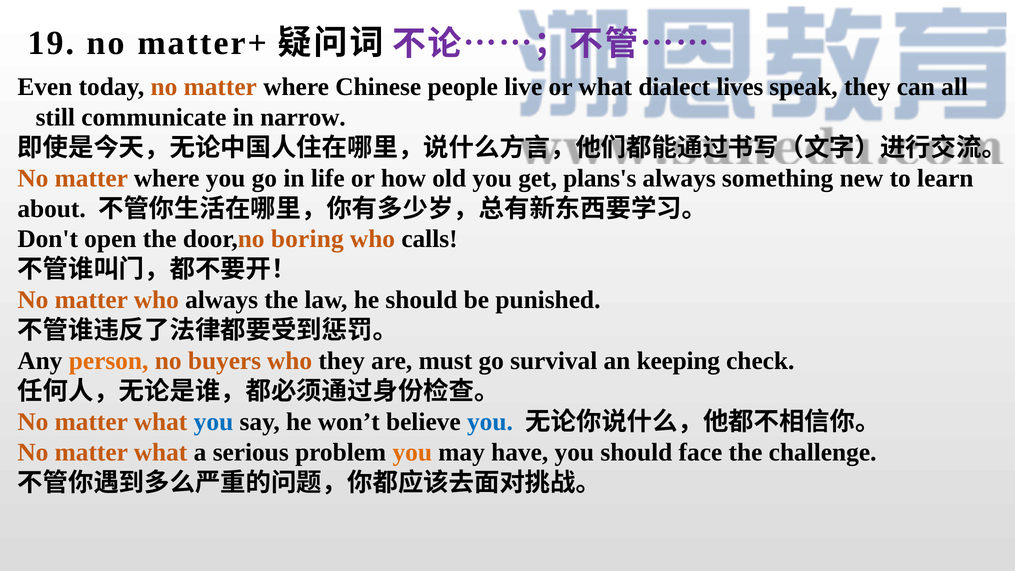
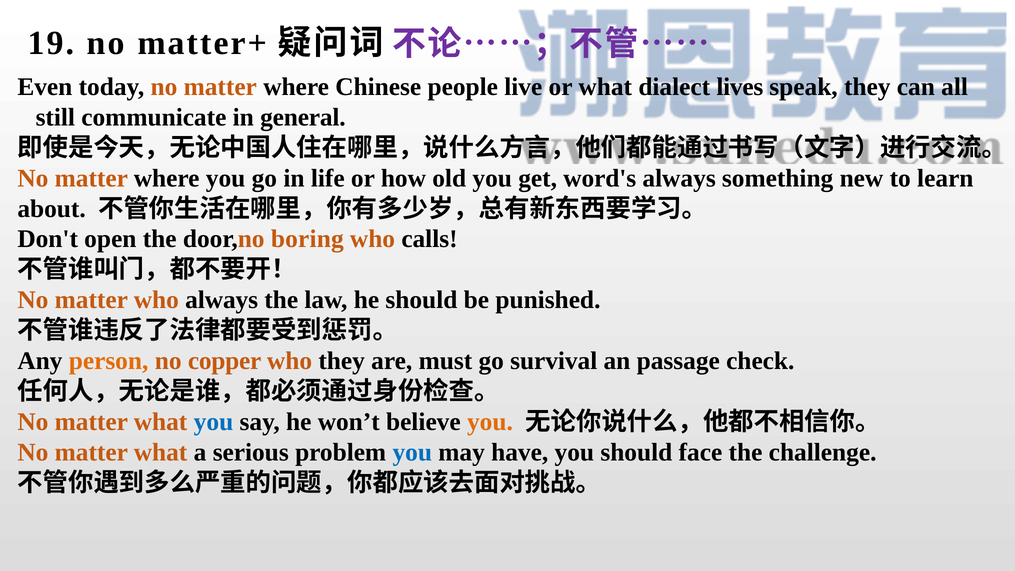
narrow: narrow -> general (303, 117)
plans's: plans's -> word's (600, 178)
buyers: buyers -> copper (225, 361)
keeping: keeping -> passage (678, 361)
you colour: blue -> orange (490, 422)
you colour: orange -> blue (412, 452)
